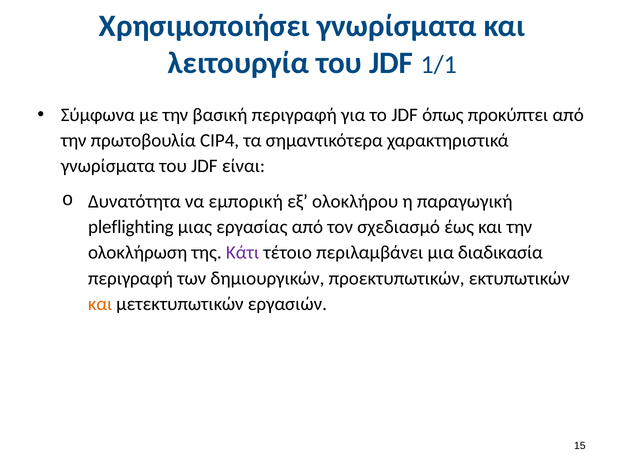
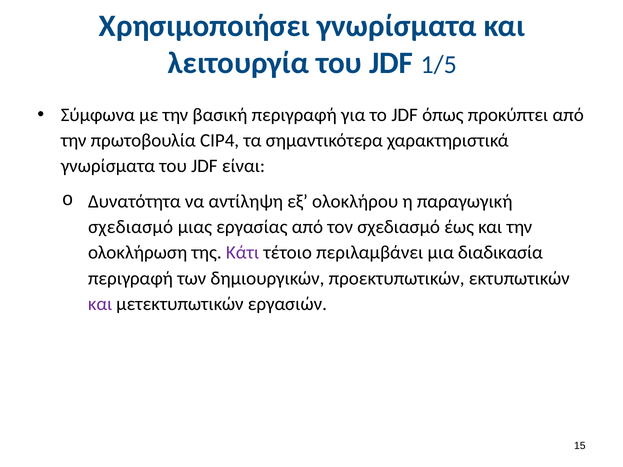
1/1: 1/1 -> 1/5 (439, 65)
εμπορική: εμπορική -> αντίληψη (246, 202)
pleflighting: pleflighting -> σχεδιασμό (131, 227)
και colour: orange -> purple (100, 304)
